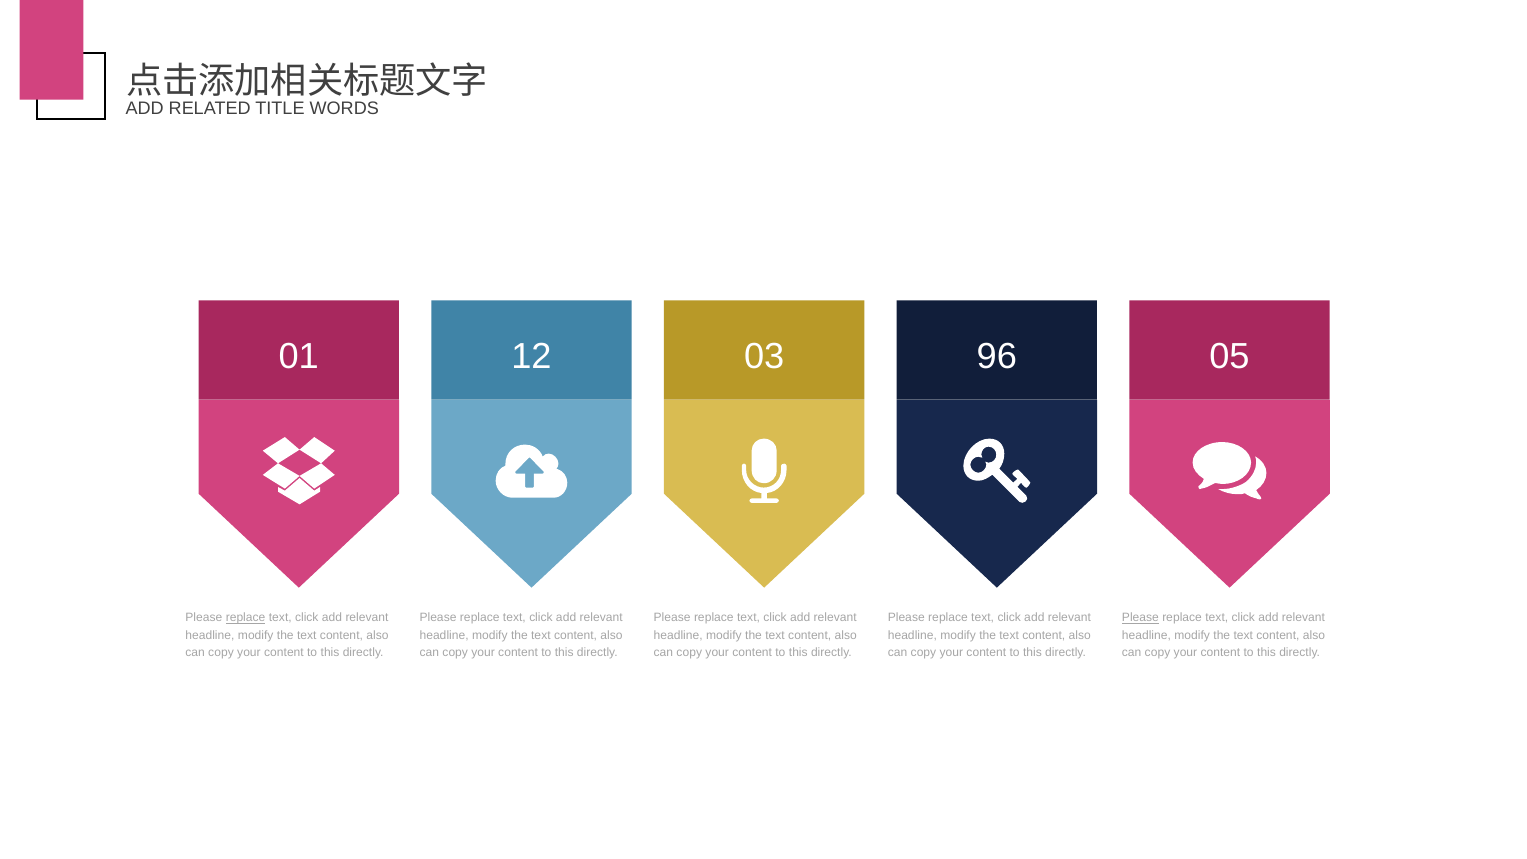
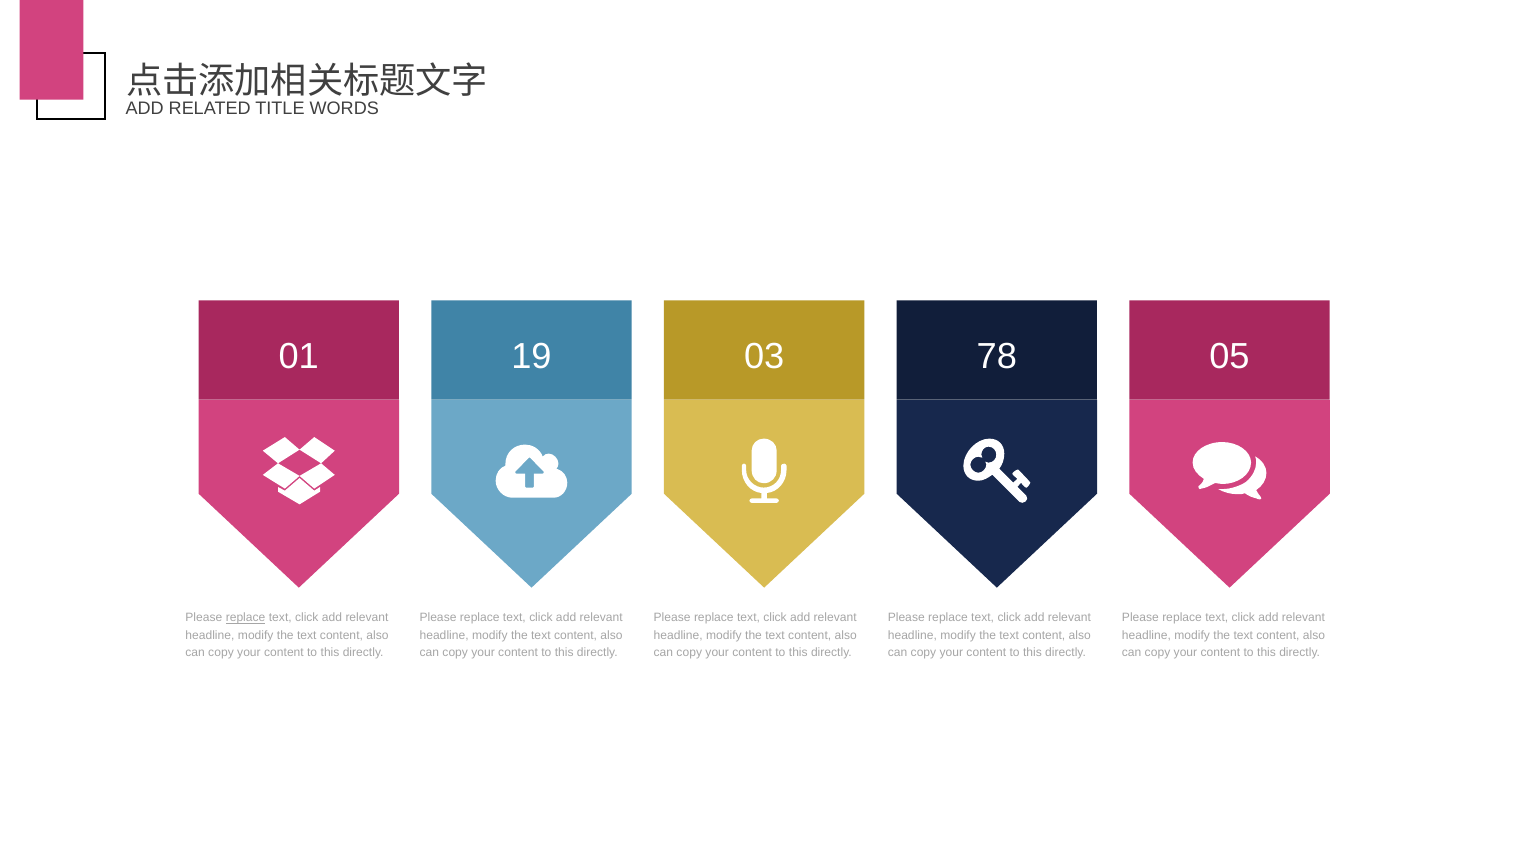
12: 12 -> 19 (531, 357)
96: 96 -> 78 (997, 357)
Please underline: present -> none (1140, 618)
